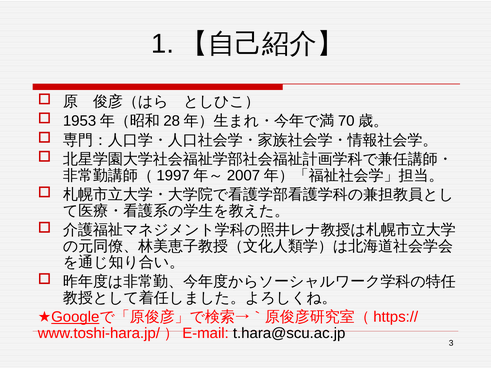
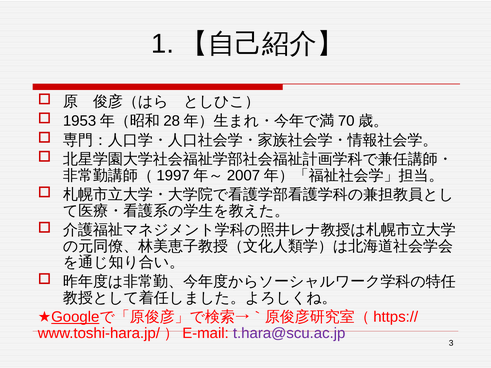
t.hara@scu.ac.jp colour: black -> purple (289, 333)
